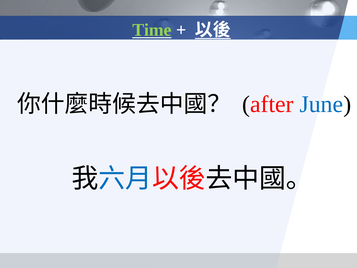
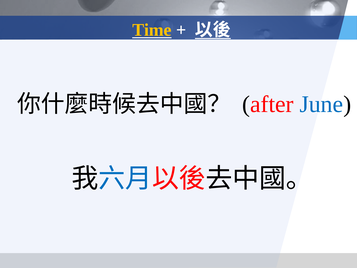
Time colour: light green -> yellow (152, 30)
